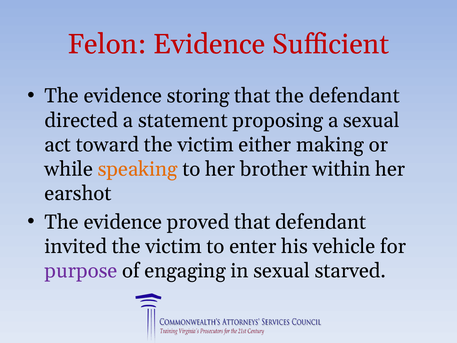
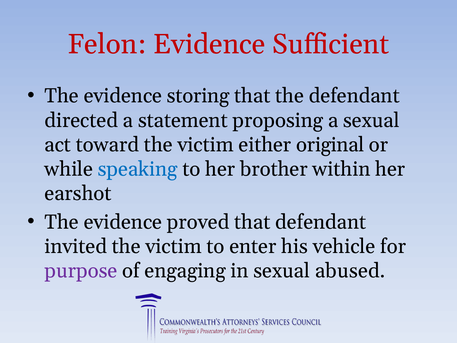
making: making -> original (330, 145)
speaking colour: orange -> blue (138, 169)
starved: starved -> abused (350, 271)
